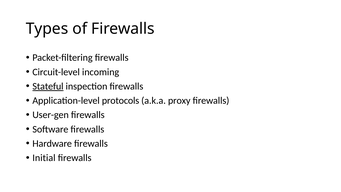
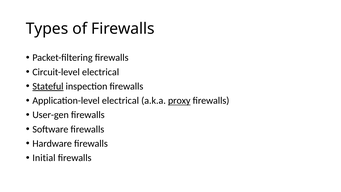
Circuit-level incoming: incoming -> electrical (101, 72)
Application-level protocols: protocols -> electrical (120, 101)
proxy underline: none -> present (179, 101)
